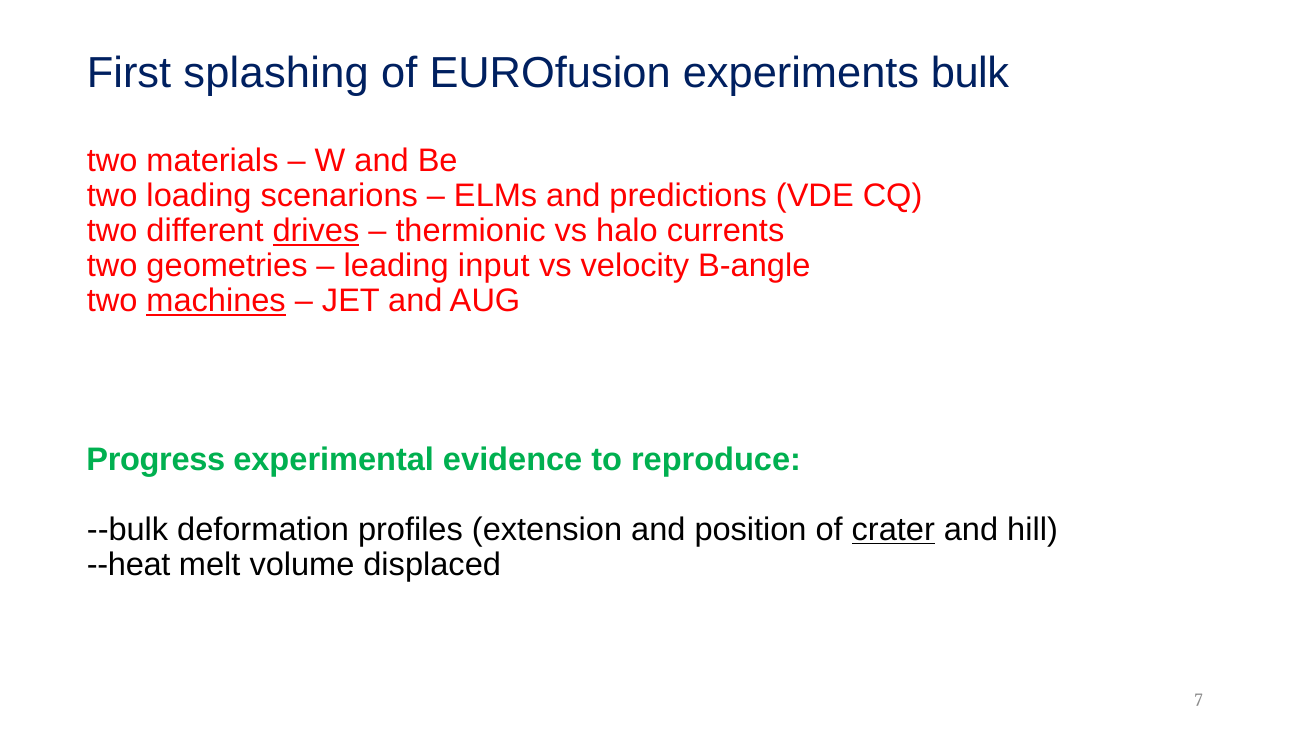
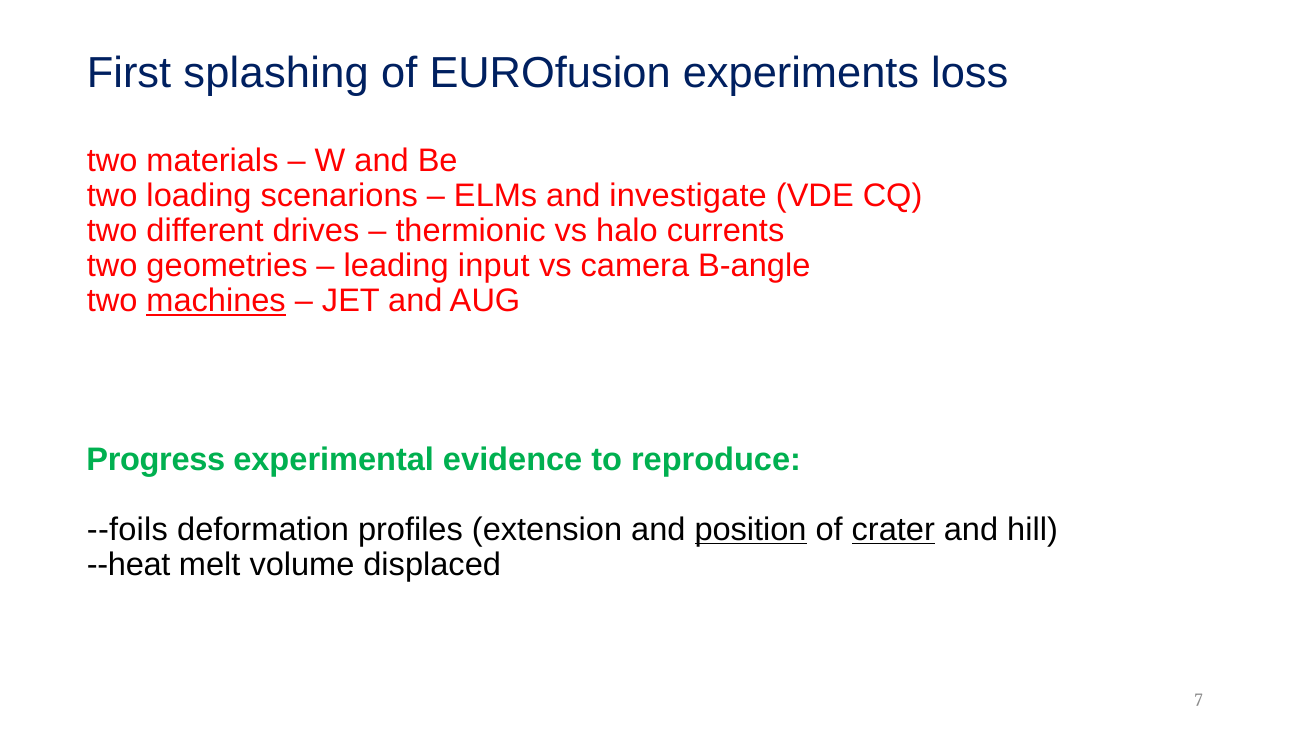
bulk: bulk -> loss (970, 73)
predictions: predictions -> investigate (688, 196)
drives underline: present -> none (316, 231)
velocity: velocity -> camera (635, 266)
--bulk: --bulk -> --foils (127, 530)
position underline: none -> present (751, 530)
